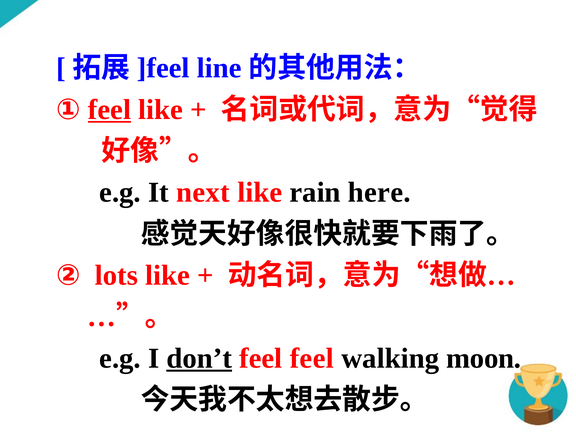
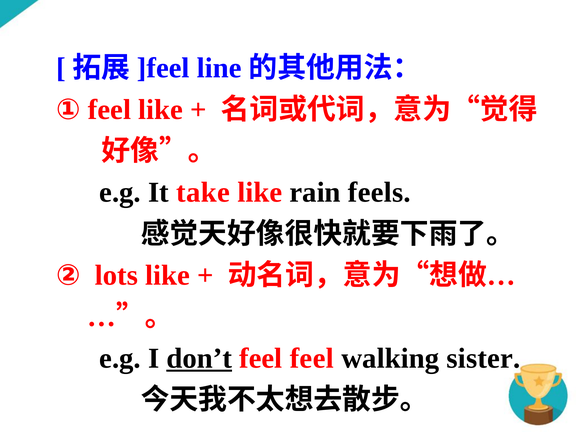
feel underline: present -> none (109, 110)
next: next -> take (203, 192)
here: here -> feels (379, 192)
moon: moon -> sister (483, 358)
